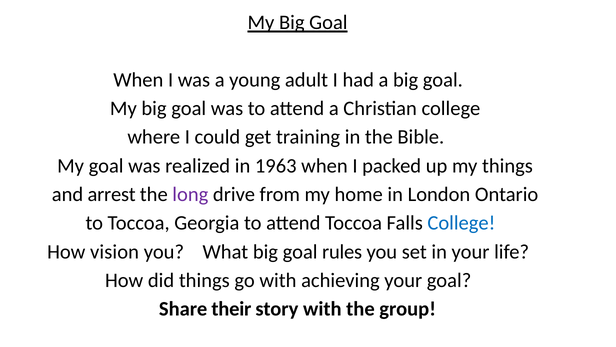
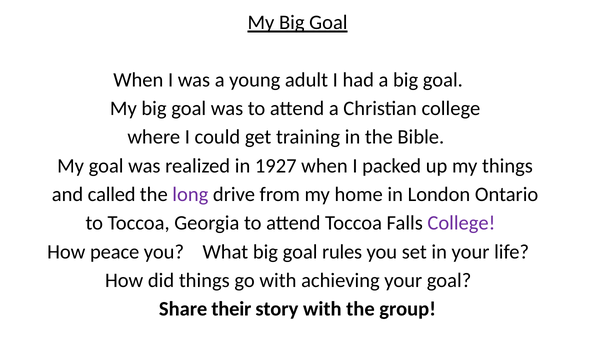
1963: 1963 -> 1927 (276, 166)
arrest: arrest -> called (112, 194)
College colour: blue -> purple (461, 223)
vision: vision -> peace (115, 251)
